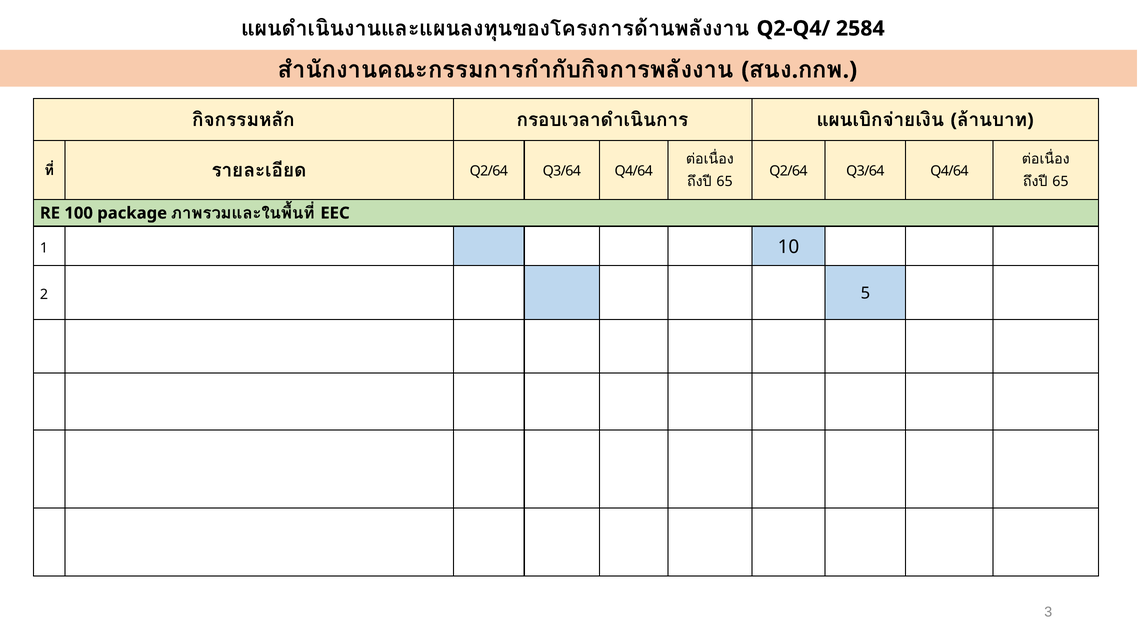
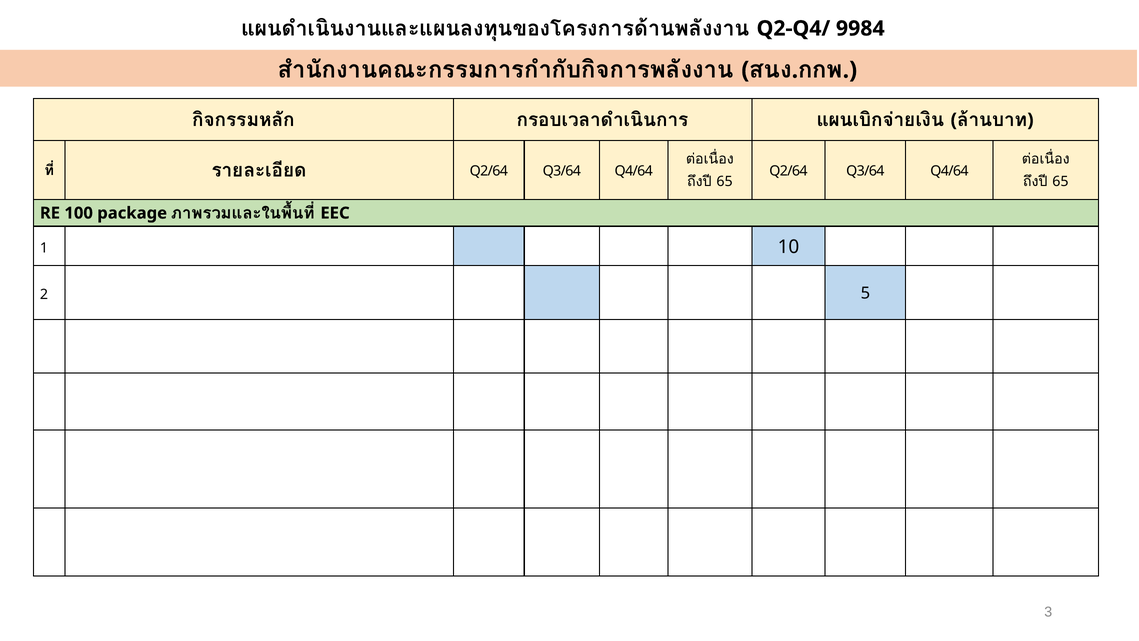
2584: 2584 -> 9984 (860, 29)
